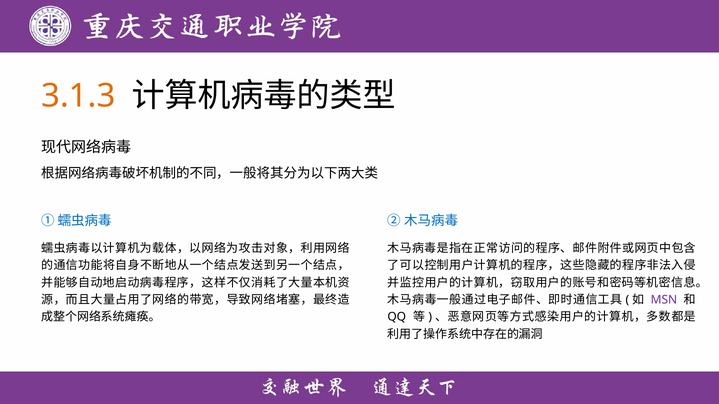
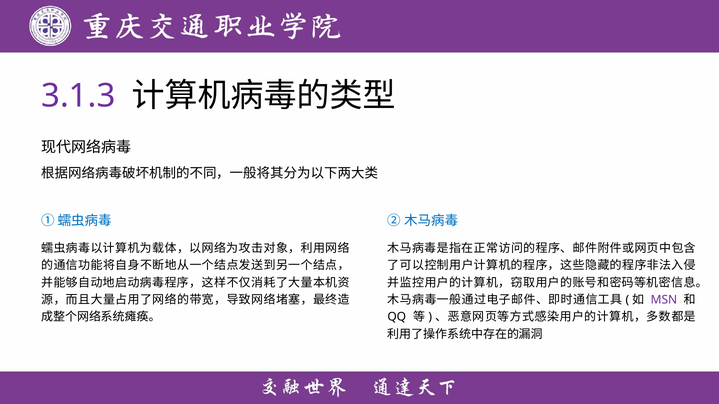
3.1.3 colour: orange -> purple (78, 96)
